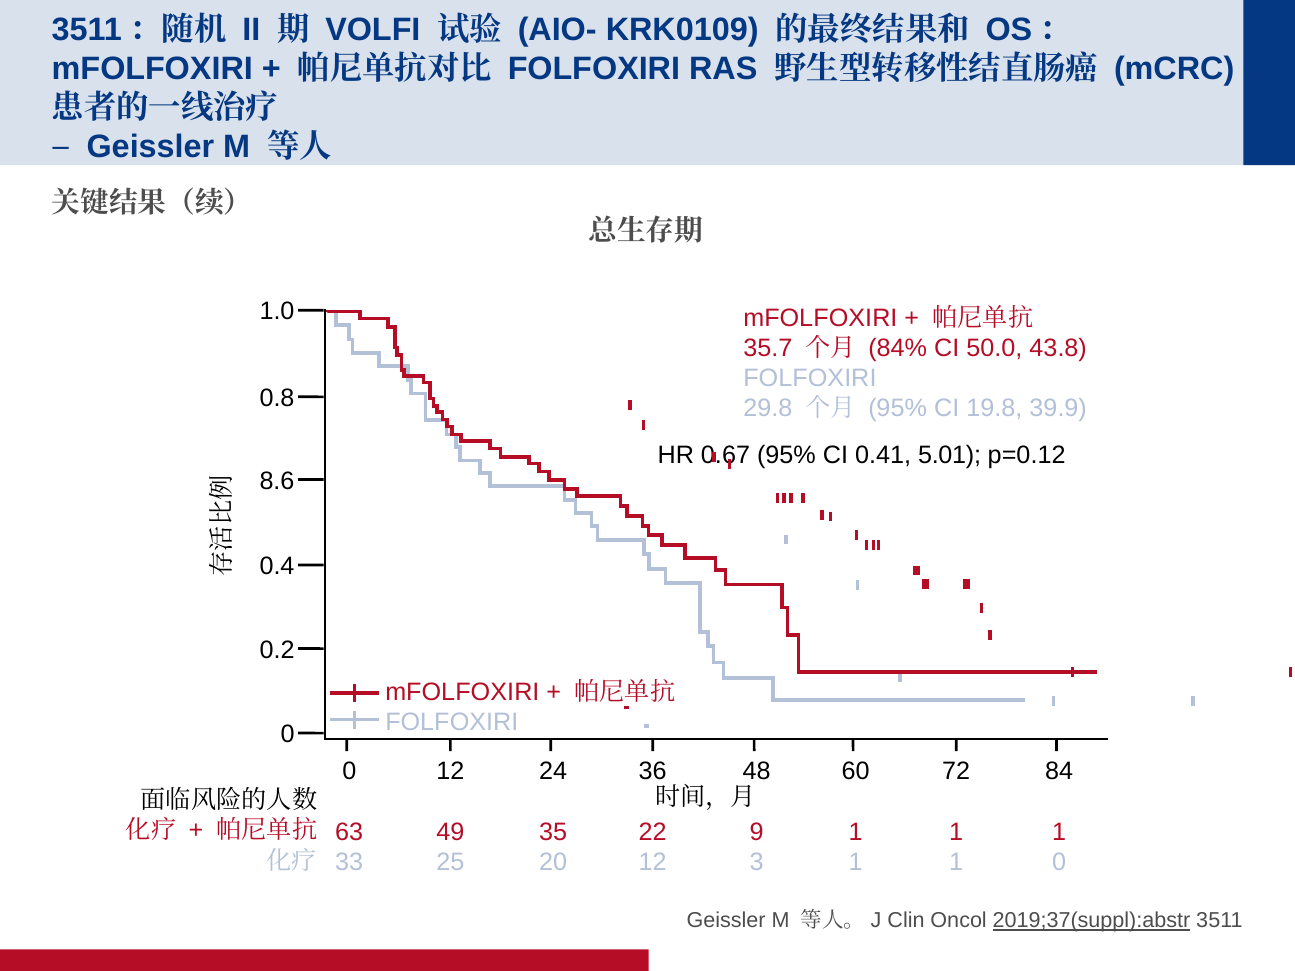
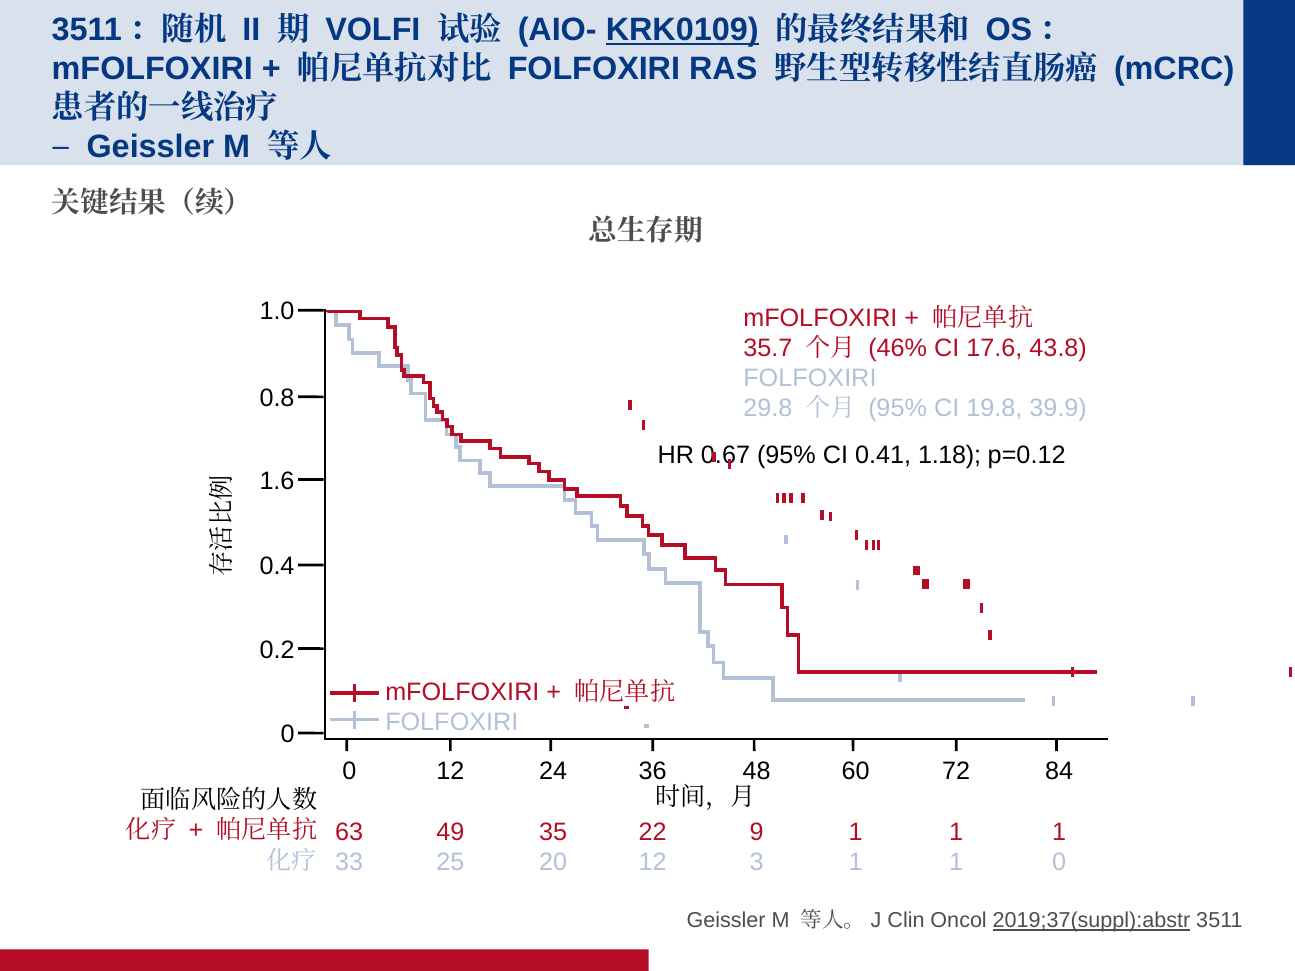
KRK0109 underline: none -> present (682, 30)
84%: 84% -> 46% (898, 348)
50.0: 50.0 -> 17.6 (994, 348)
5.01: 5.01 -> 1.18 (950, 455)
8.6: 8.6 -> 1.6 (277, 481)
